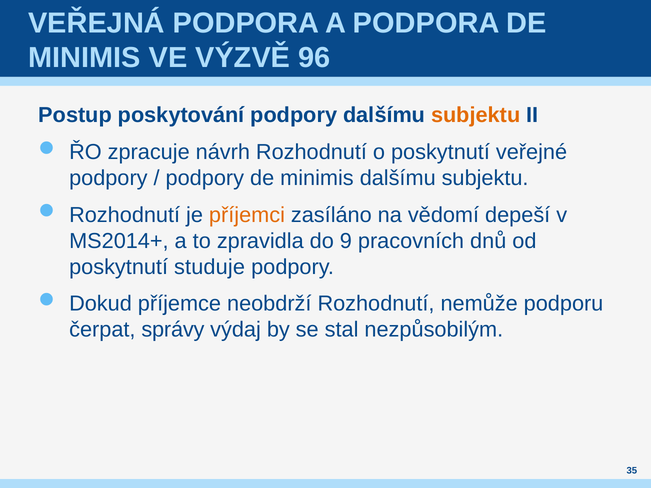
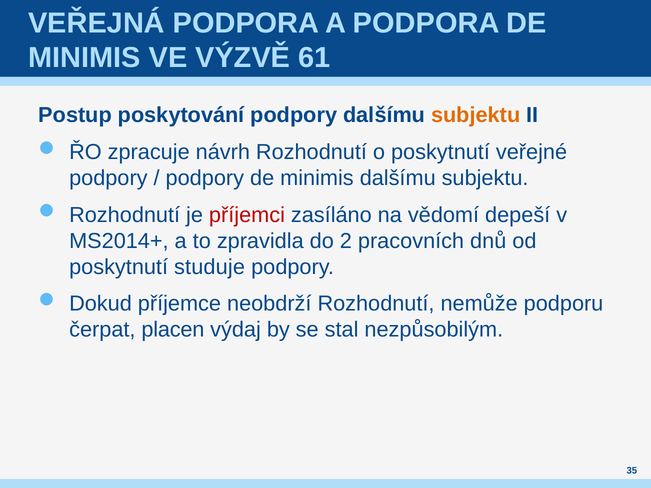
96: 96 -> 61 (314, 58)
příjemci colour: orange -> red (247, 215)
9: 9 -> 2 (346, 241)
správy: správy -> placen (173, 330)
